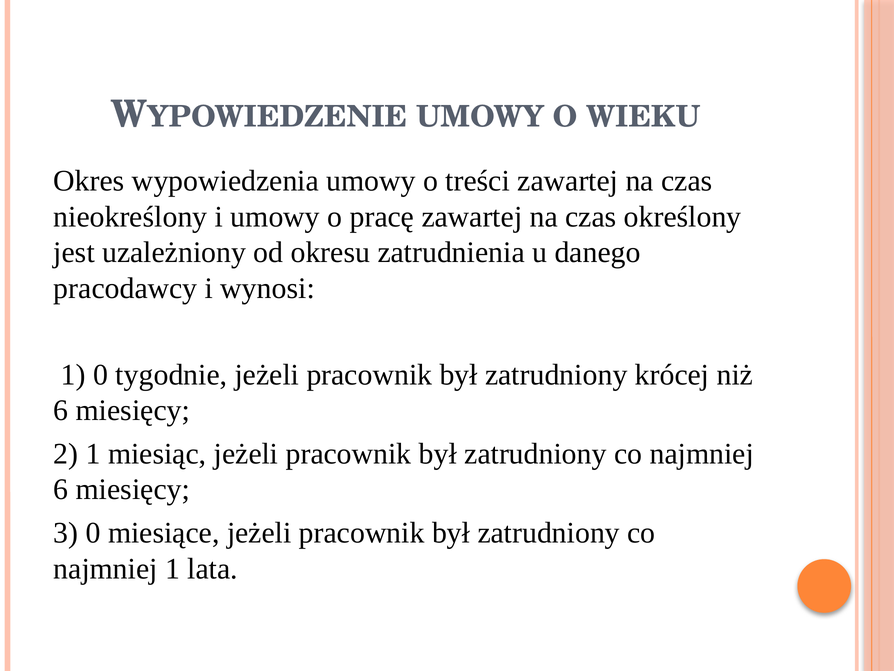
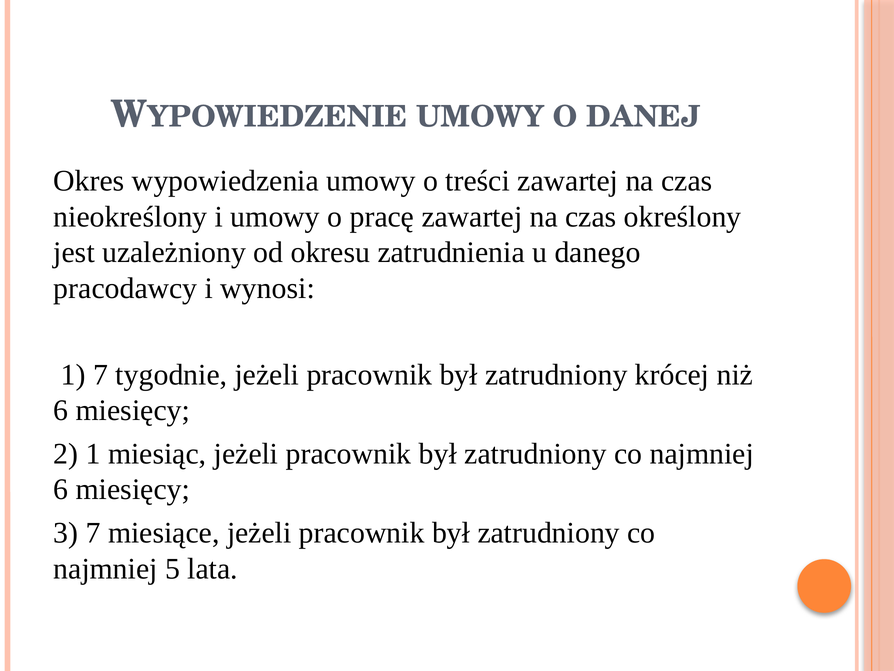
WIEKU: WIEKU -> DANEJ (643, 117)
1 0: 0 -> 7 (101, 375)
3 0: 0 -> 7 (93, 533)
najmniej 1: 1 -> 5 (173, 568)
